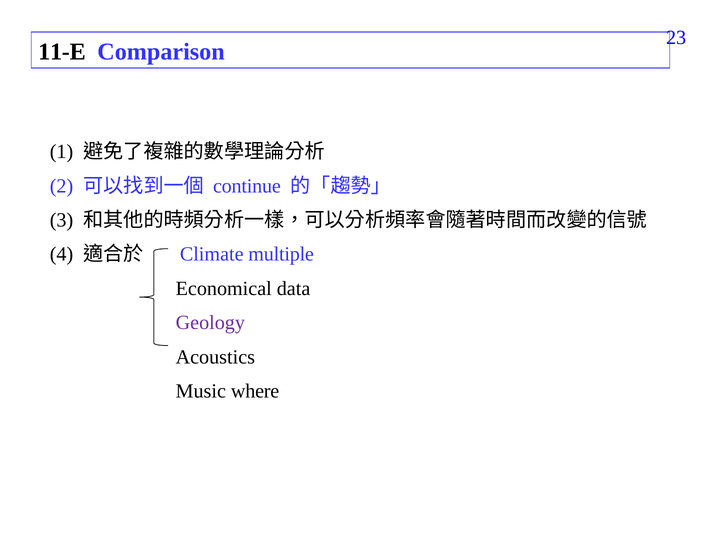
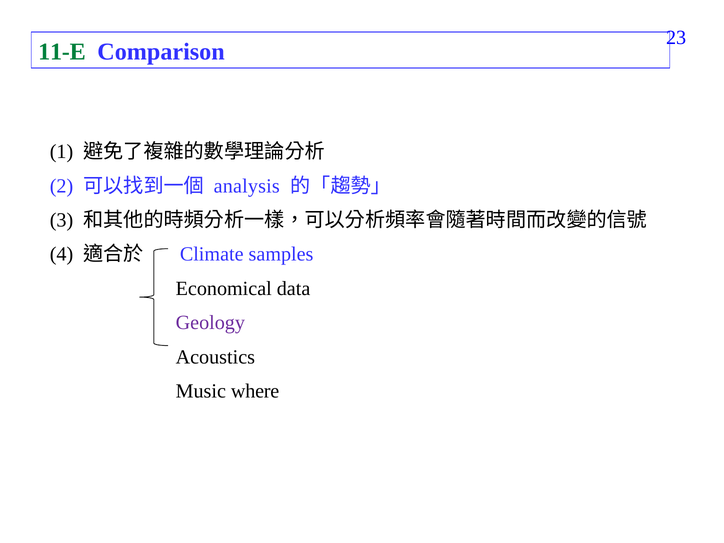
11-E colour: black -> green (62, 52)
continue: continue -> analysis (247, 186)
multiple: multiple -> samples (281, 254)
